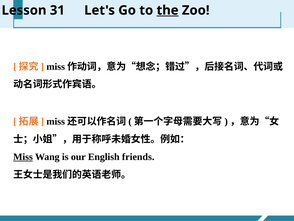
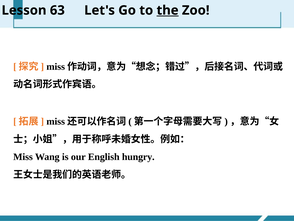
31: 31 -> 63 (57, 10)
Miss underline: present -> none (23, 157)
friends: friends -> hungry (138, 157)
